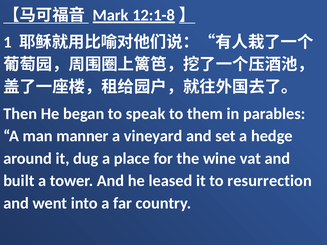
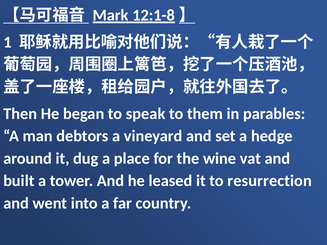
manner: manner -> debtors (82, 136)
